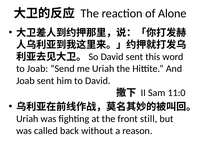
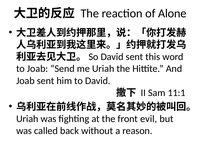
11:0: 11:0 -> 11:1 (177, 93)
still: still -> evil (149, 119)
